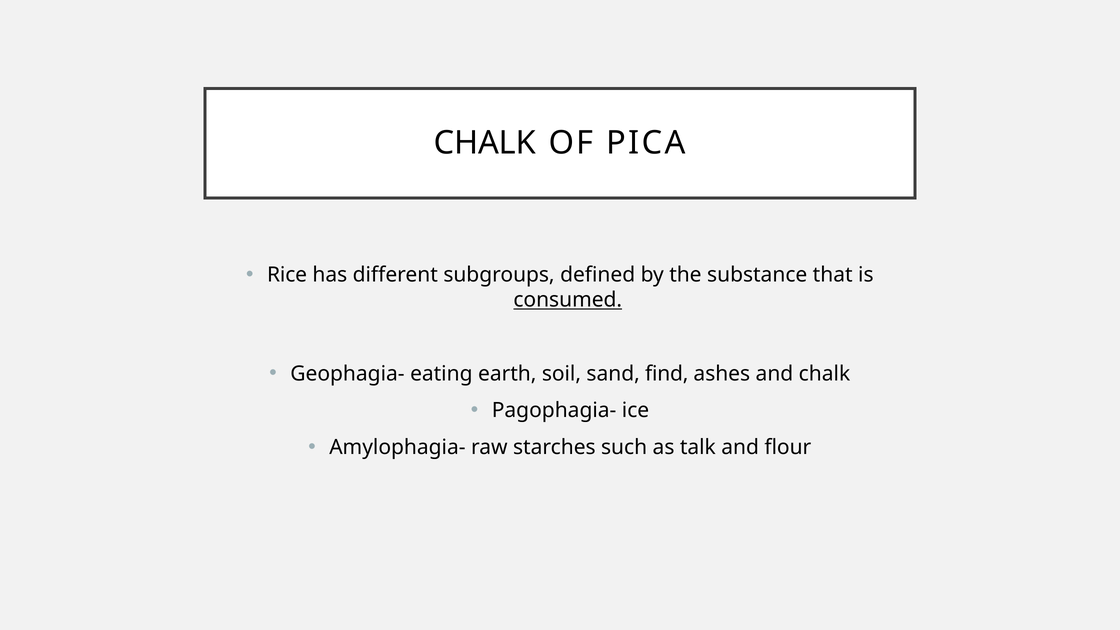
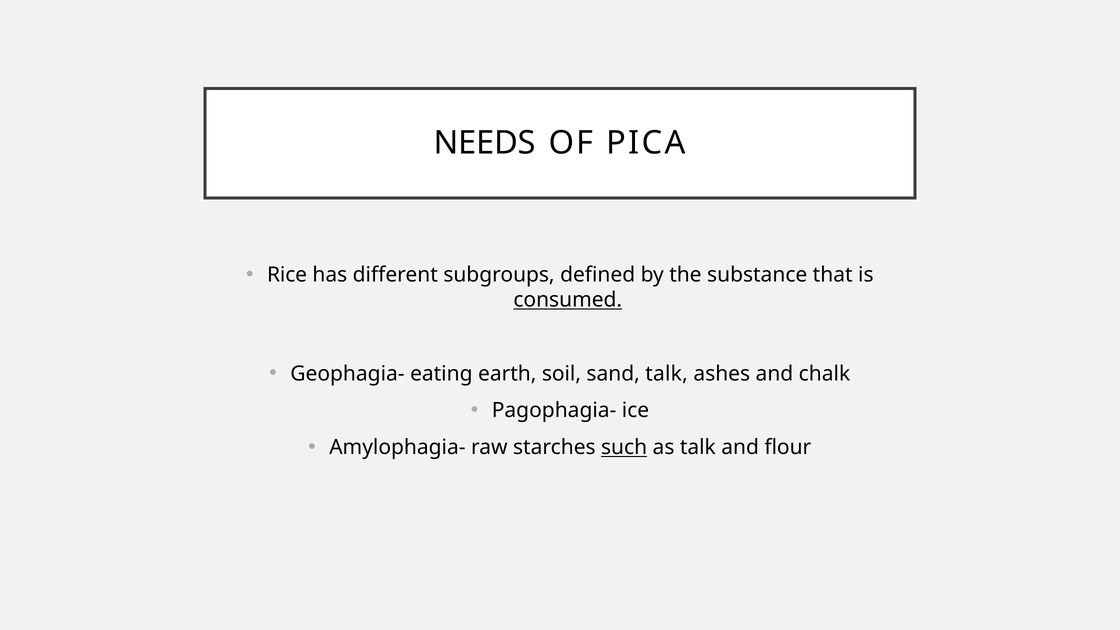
CHALK: CHALK -> NEEDS (485, 143)
sand find: find -> talk (667, 374)
such underline: none -> present (624, 447)
